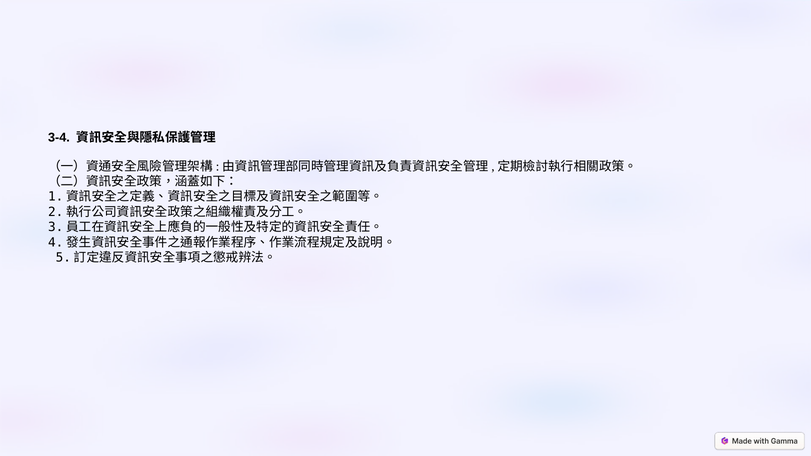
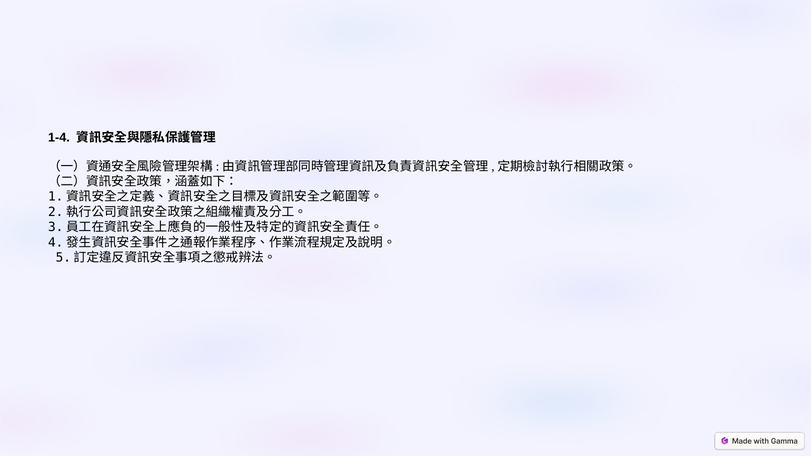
3-4: 3-4 -> 1-4 (59, 138)
